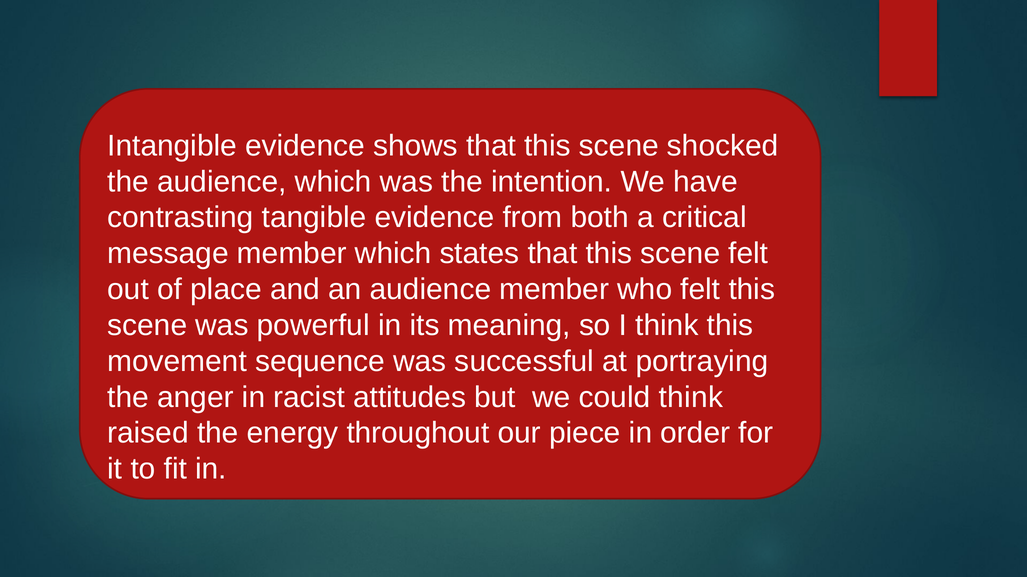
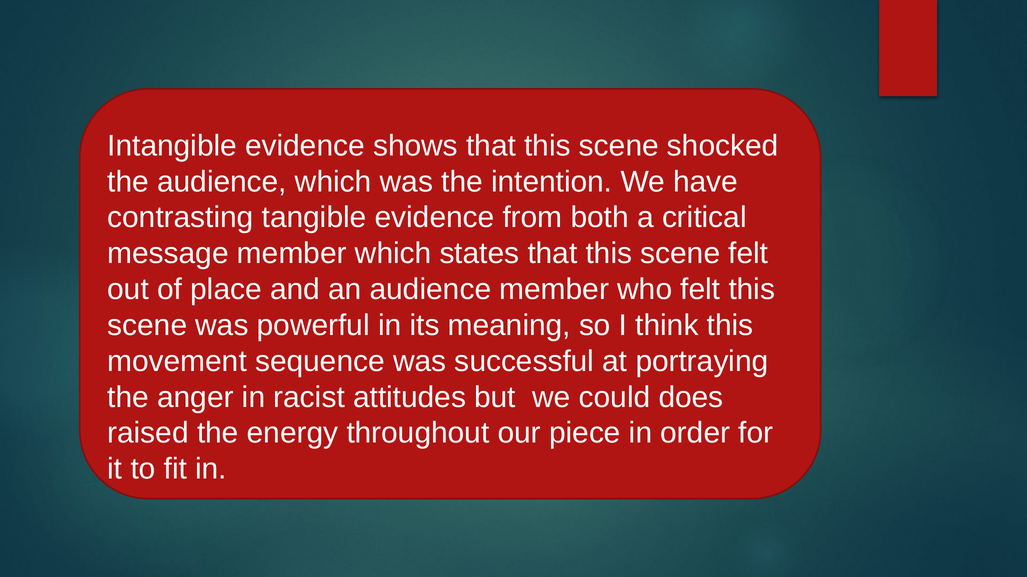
could think: think -> does (691, 398)
